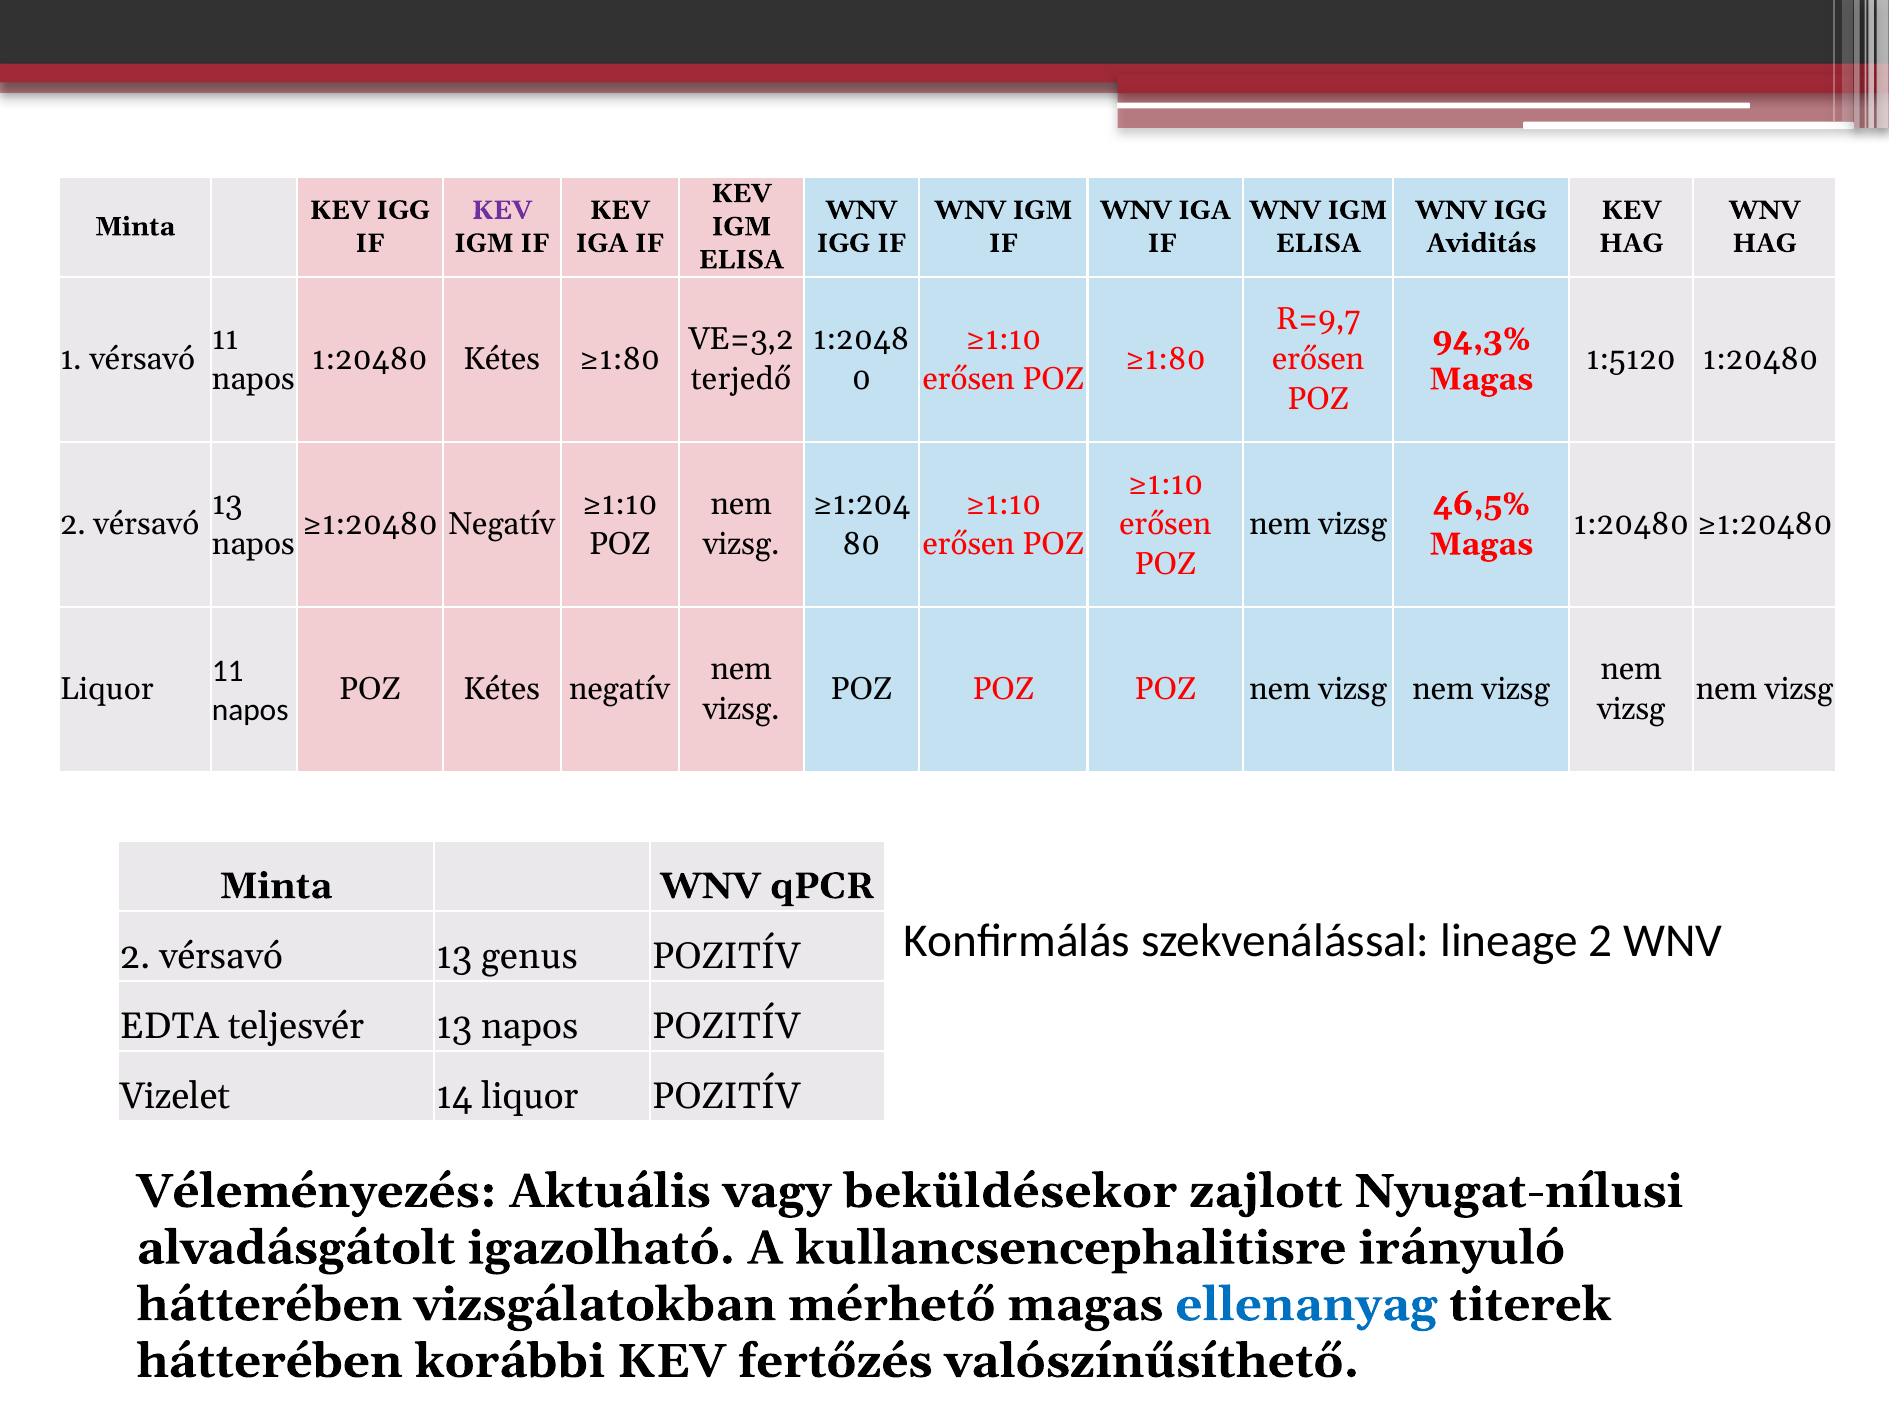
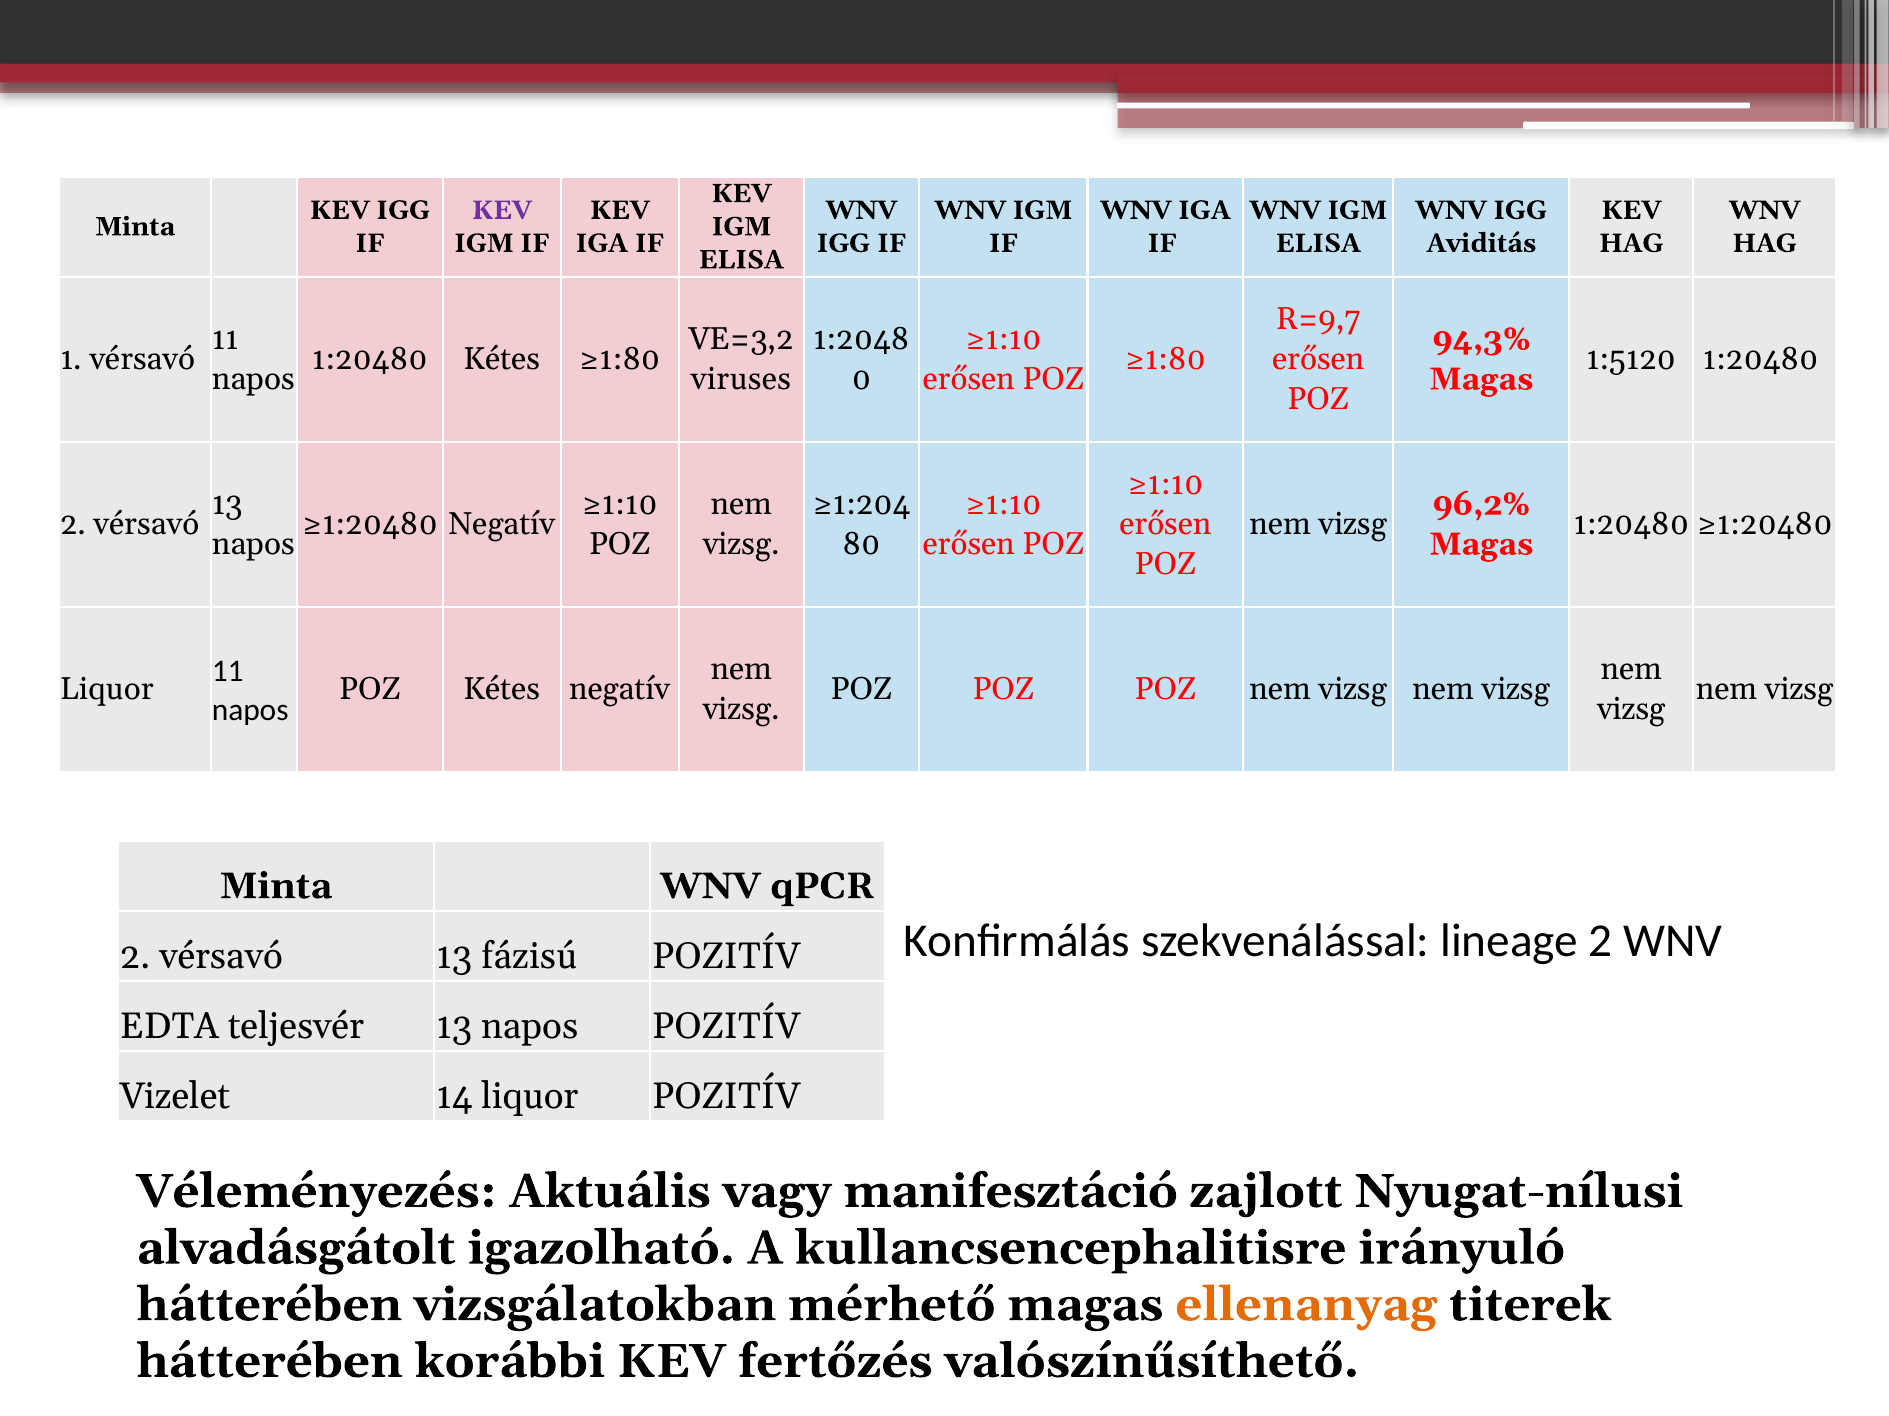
terjedő: terjedő -> viruses (741, 379)
46,5%: 46,5% -> 96,2% (1481, 504)
genus: genus -> fázisú (529, 957)
beküldésekor: beküldésekor -> manifesztáció (1011, 1192)
ellenanyag colour: blue -> orange (1306, 1305)
